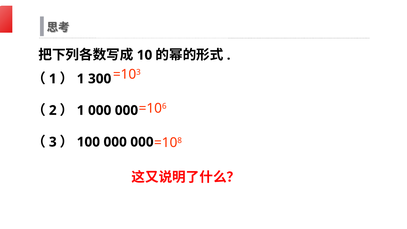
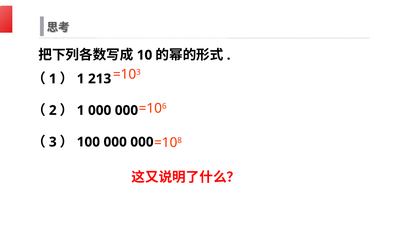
300: 300 -> 213 (100, 79)
